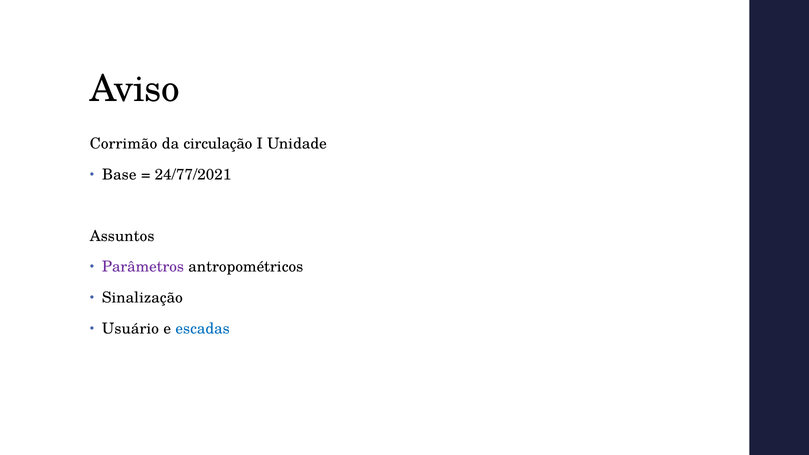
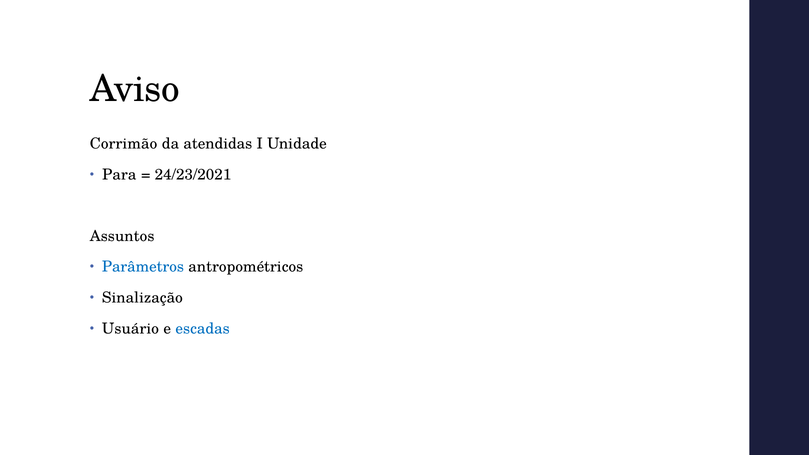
circulação: circulação -> atendidas (218, 144)
Base: Base -> Para (119, 175)
24/77/2021: 24/77/2021 -> 24/23/2021 (193, 175)
Parâmetros colour: purple -> blue (143, 267)
